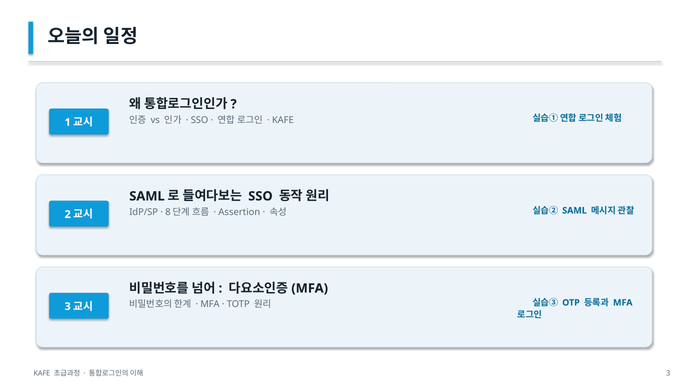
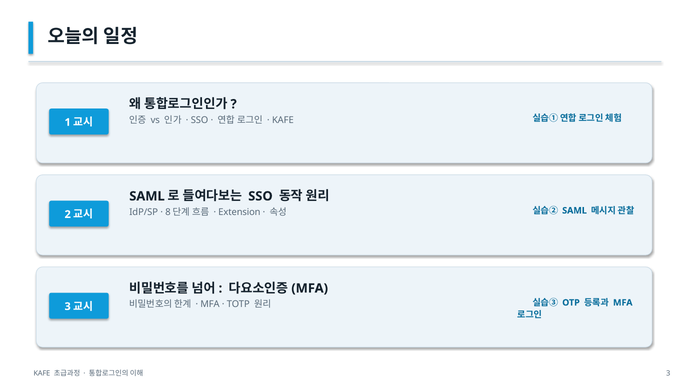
Assertion: Assertion -> Extension (239, 212)
